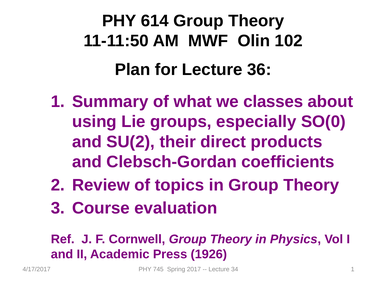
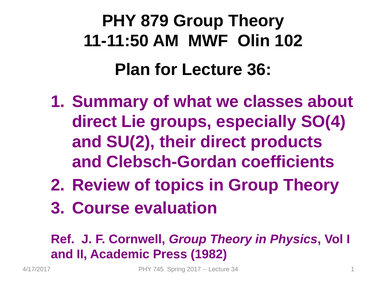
614: 614 -> 879 (155, 21)
using: using -> direct (94, 122)
SO(0: SO(0 -> SO(4 (323, 122)
1926: 1926 -> 1982 (209, 255)
